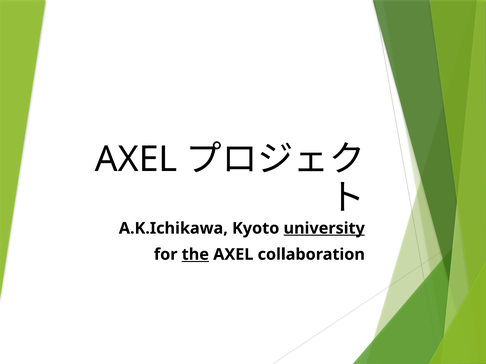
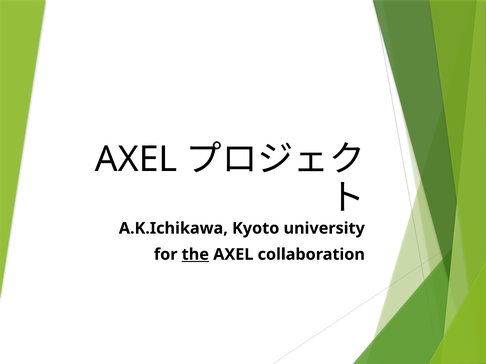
university underline: present -> none (324, 229)
